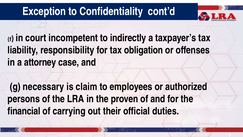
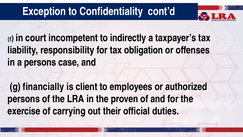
a attorney: attorney -> persons (40, 62)
necessary: necessary -> financially (43, 87)
claim: claim -> client (87, 87)
financial: financial -> exercise (24, 111)
